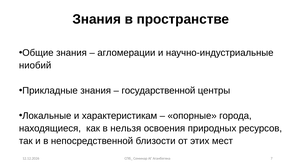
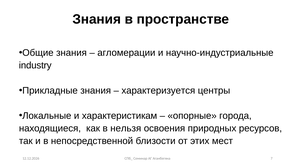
ниобий: ниобий -> industry (35, 65)
государственной: государственной -> характеризуется (158, 91)
